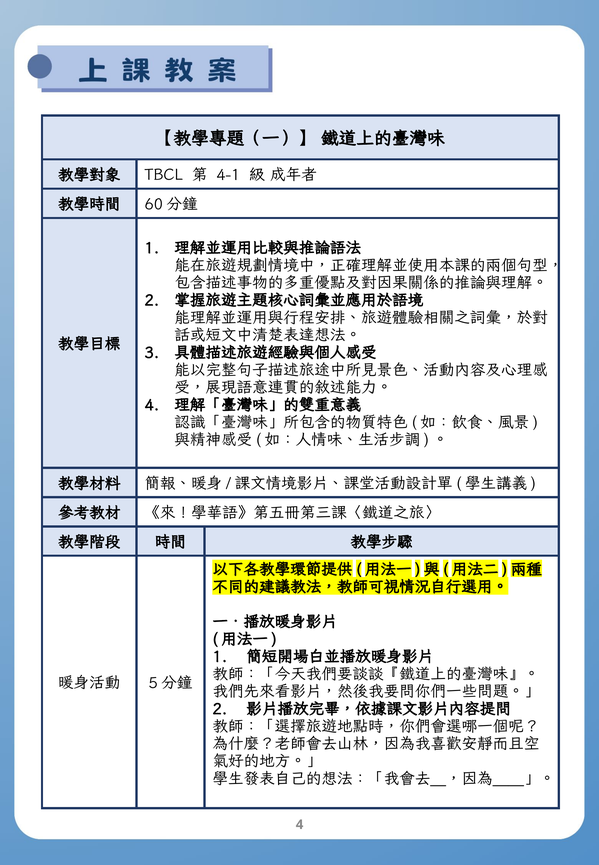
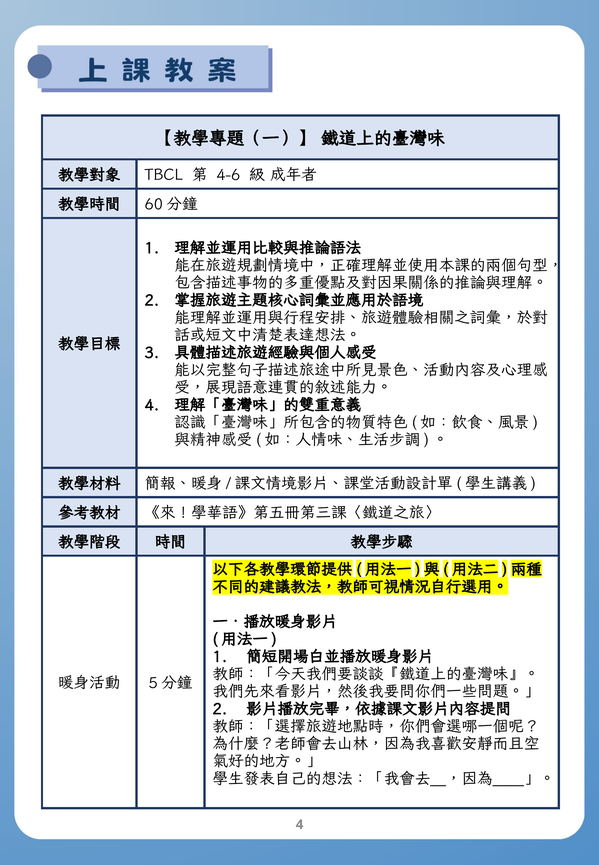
4-1: 4-1 -> 4-6 (228, 175)
